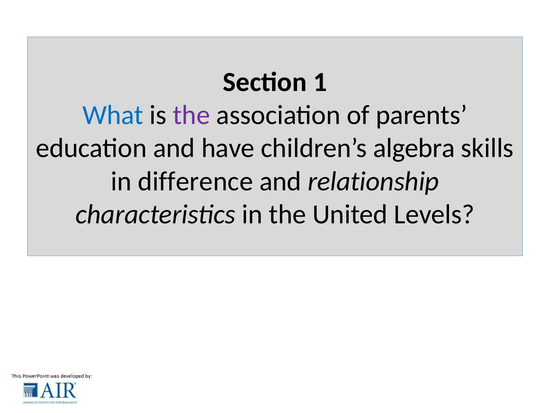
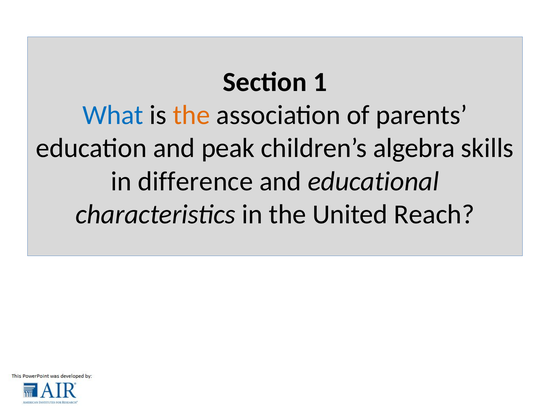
the colour: purple -> orange (191, 115)
have: have -> peak (228, 148)
relationship: relationship -> educational (373, 181)
Levels: Levels -> Reach (434, 214)
